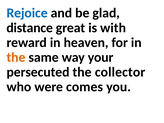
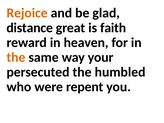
Rejoice colour: blue -> orange (27, 13)
with: with -> faith (113, 28)
collector: collector -> humbled (120, 72)
comes: comes -> repent (85, 87)
